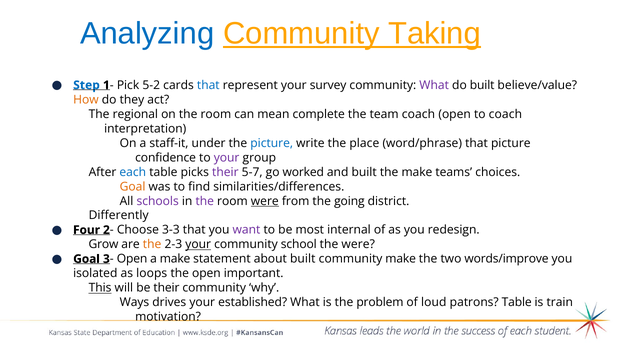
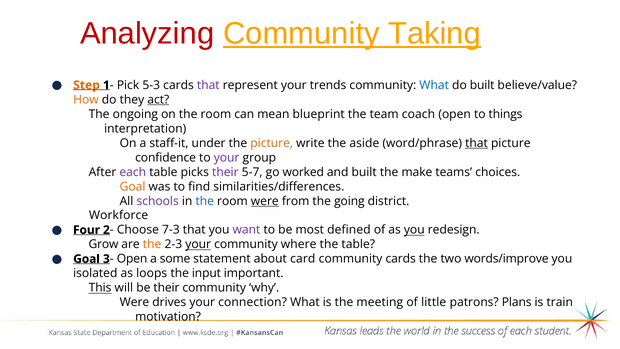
Analyzing colour: blue -> red (147, 33)
Step colour: blue -> orange (86, 85)
5-2: 5-2 -> 5-3 (151, 85)
that colour: blue -> purple (208, 85)
survey: survey -> trends (328, 85)
What colour: purple -> blue (434, 85)
act underline: none -> present (158, 100)
regional: regional -> ongoing (135, 114)
complete: complete -> blueprint (319, 114)
to coach: coach -> things (506, 114)
picture colour: blue -> orange (272, 143)
place: place -> aside (364, 143)
that underline: none -> present (476, 143)
each colour: blue -> purple (133, 172)
the colour: purple -> blue (205, 201)
Differently: Differently -> Workforce (119, 215)
3-3: 3-3 -> 7-3 (171, 230)
internal: internal -> defined (349, 230)
you underline: none -> present (414, 230)
school: school -> where (299, 244)
the were: were -> table (358, 244)
a make: make -> some (175, 259)
about built: built -> card (303, 259)
community make: make -> cards (401, 259)
the open: open -> input (206, 273)
Ways: Ways -> Were (134, 302)
established: established -> connection (253, 302)
problem: problem -> meeting (380, 302)
loud: loud -> little (434, 302)
patrons Table: Table -> Plans (517, 302)
